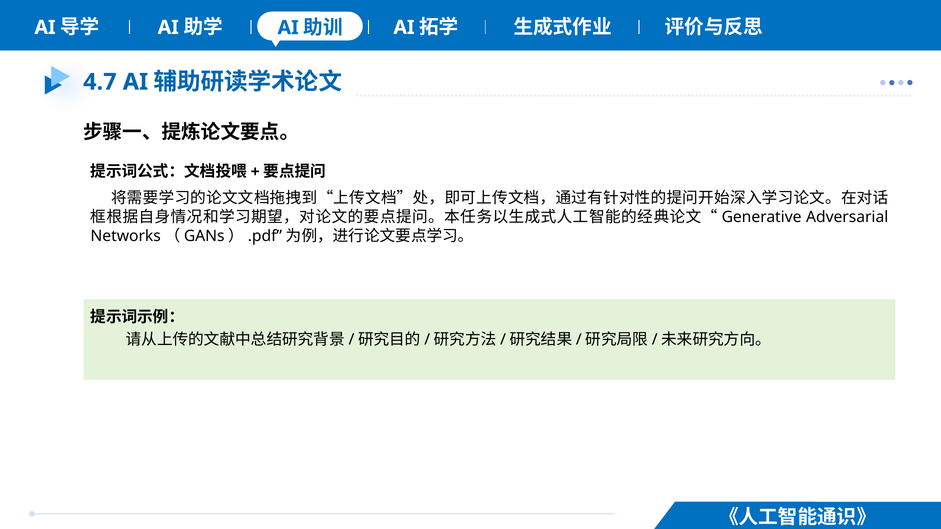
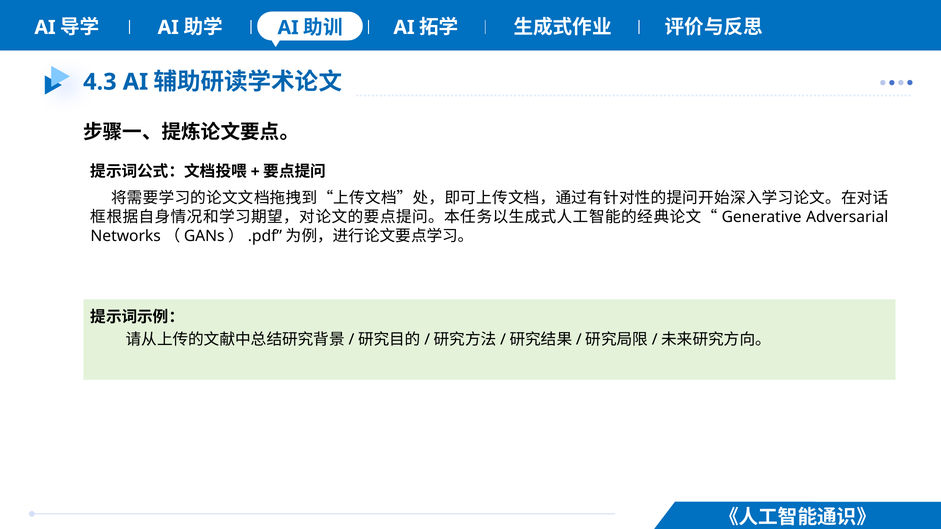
4.7: 4.7 -> 4.3 (100, 82)
